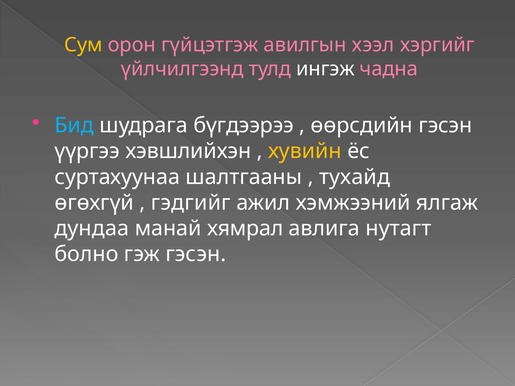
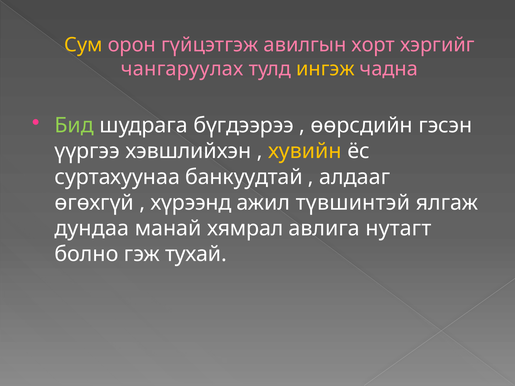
хээл: хээл -> хорт (373, 45)
үйлчилгээнд: үйлчилгээнд -> чангаруулах (182, 69)
ингэж colour: white -> yellow (325, 69)
Бид colour: light blue -> light green (74, 126)
шалтгааны: шалтгааны -> банкуудтай (244, 177)
тухайд: тухайд -> алдааг (355, 177)
гэдгийг: гэдгийг -> хүрээнд (191, 203)
хэмжээний: хэмжээний -> түвшинтэй (353, 203)
гэж гэсэн: гэсэн -> тухай (196, 254)
